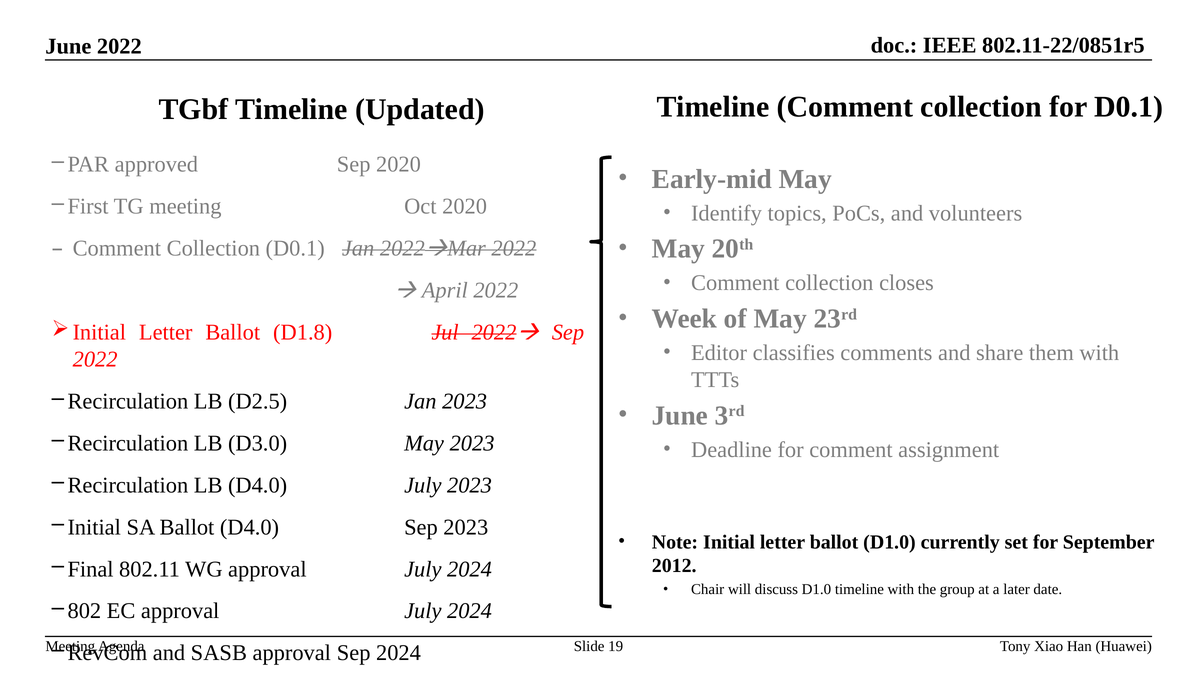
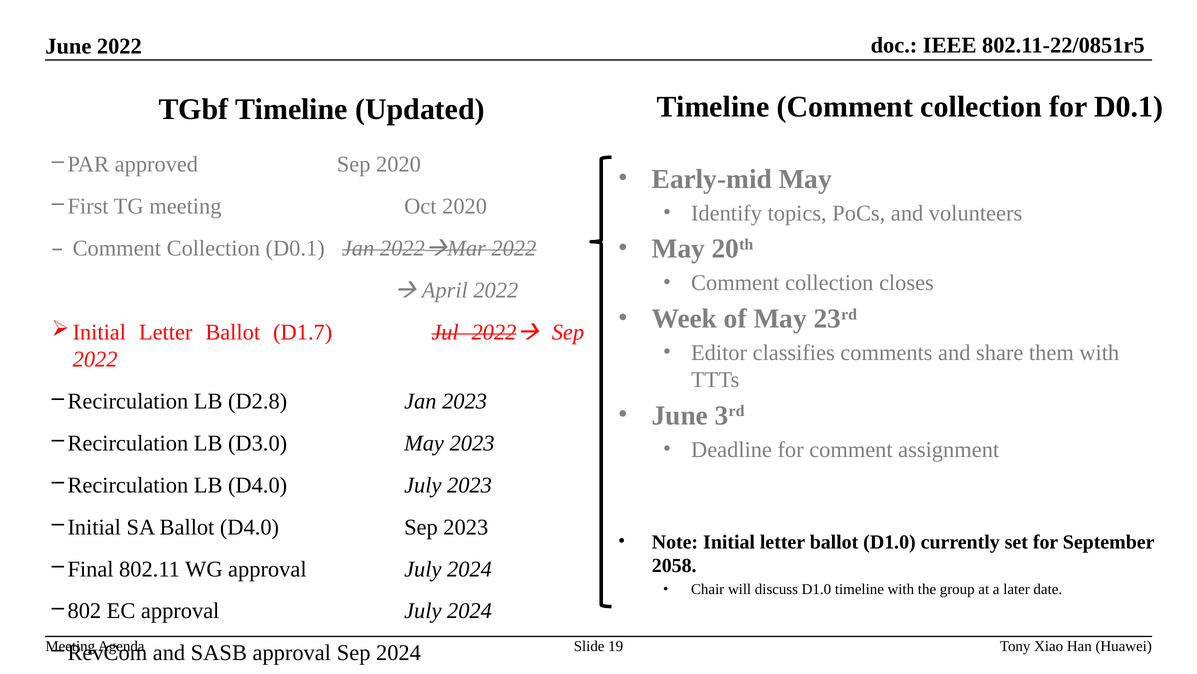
D1.8: D1.8 -> D1.7 (303, 332)
D2.5: D2.5 -> D2.8 (258, 401)
2012: 2012 -> 2058 (674, 565)
